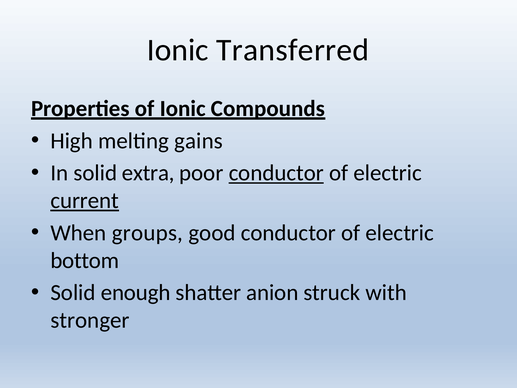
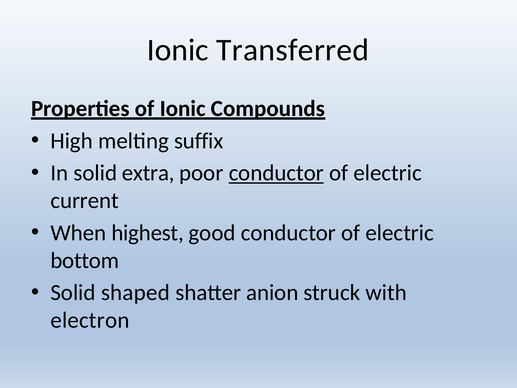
gains: gains -> suffix (199, 141)
current underline: present -> none (85, 200)
groups: groups -> highest (148, 233)
enough: enough -> shaped (135, 292)
stronger: stronger -> electron (90, 320)
